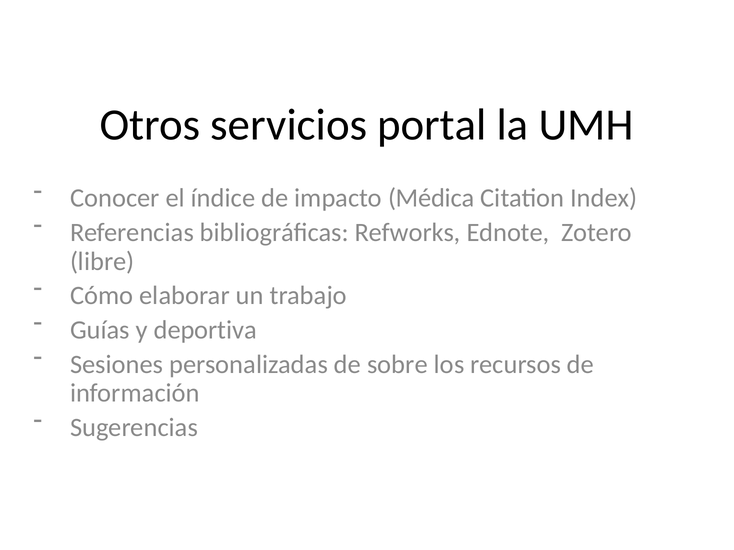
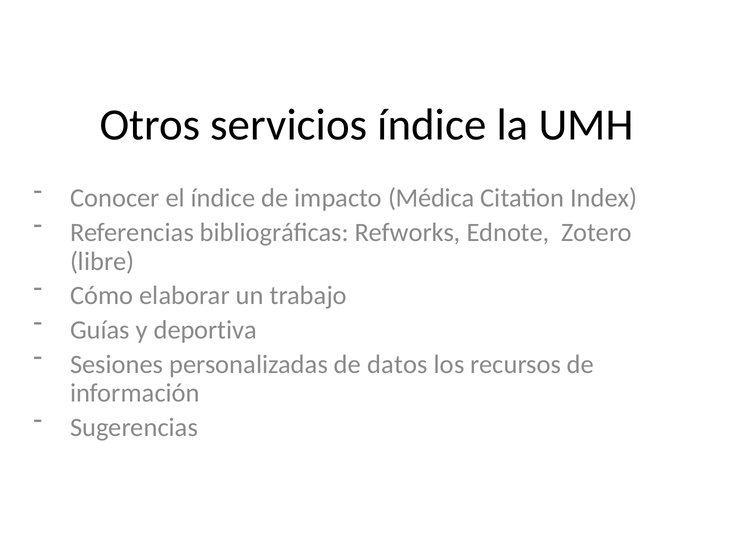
servicios portal: portal -> índice (432, 125)
sobre: sobre -> datos (397, 365)
